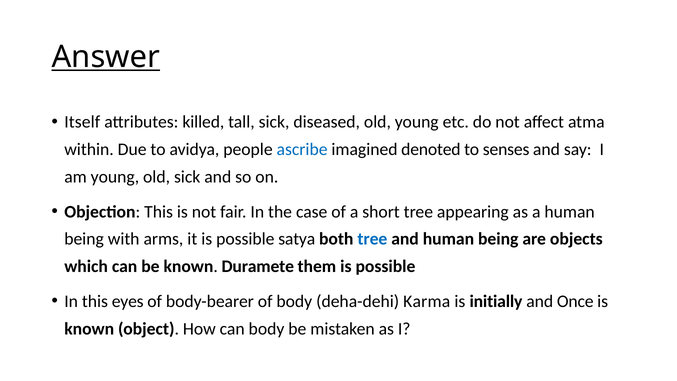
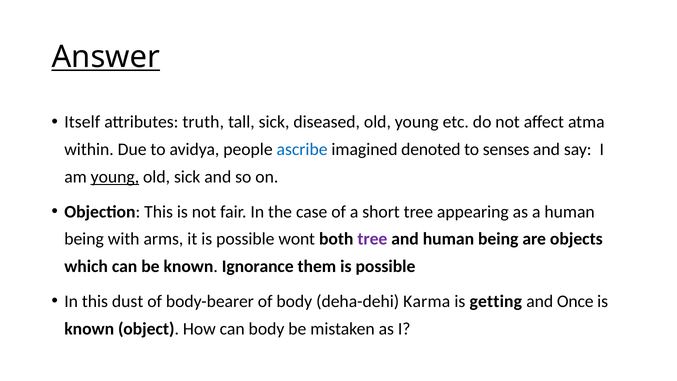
killed: killed -> truth (203, 122)
young underline: none -> present (115, 177)
satya: satya -> wont (297, 239)
tree colour: blue -> purple (372, 239)
Duramete: Duramete -> Ignorance (258, 267)
eyes: eyes -> dust (128, 301)
initially: initially -> getting (496, 301)
